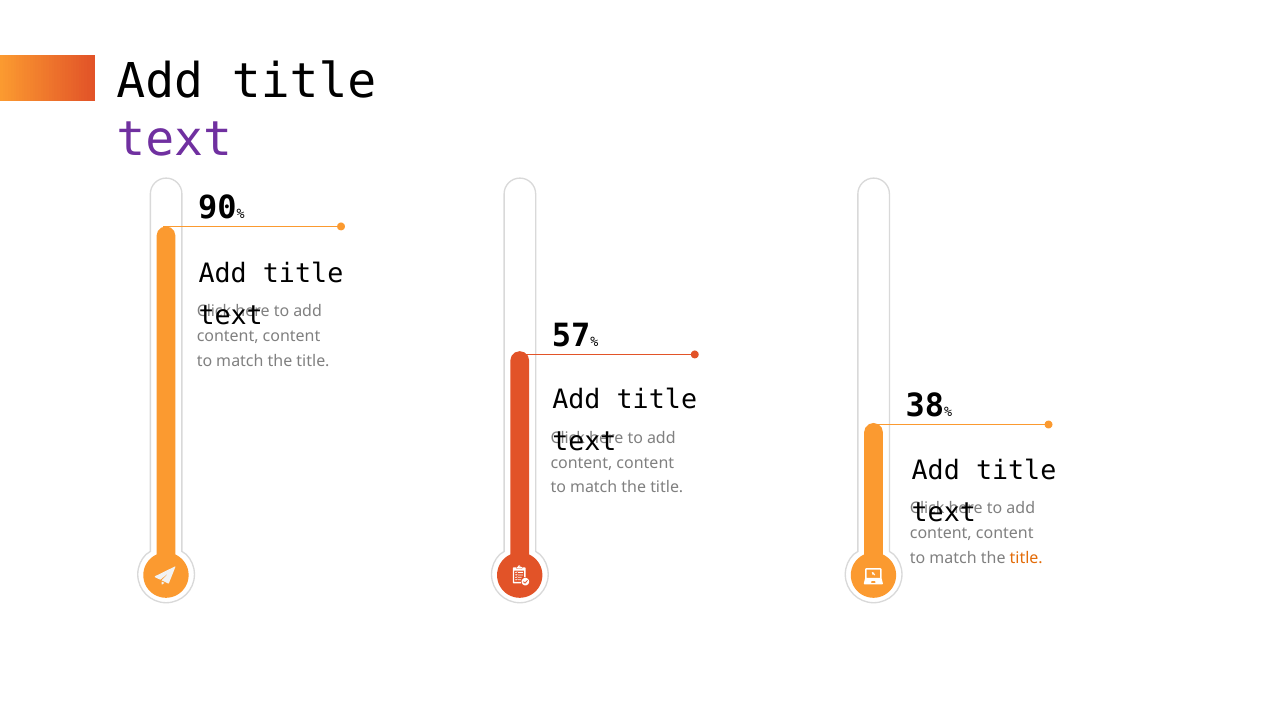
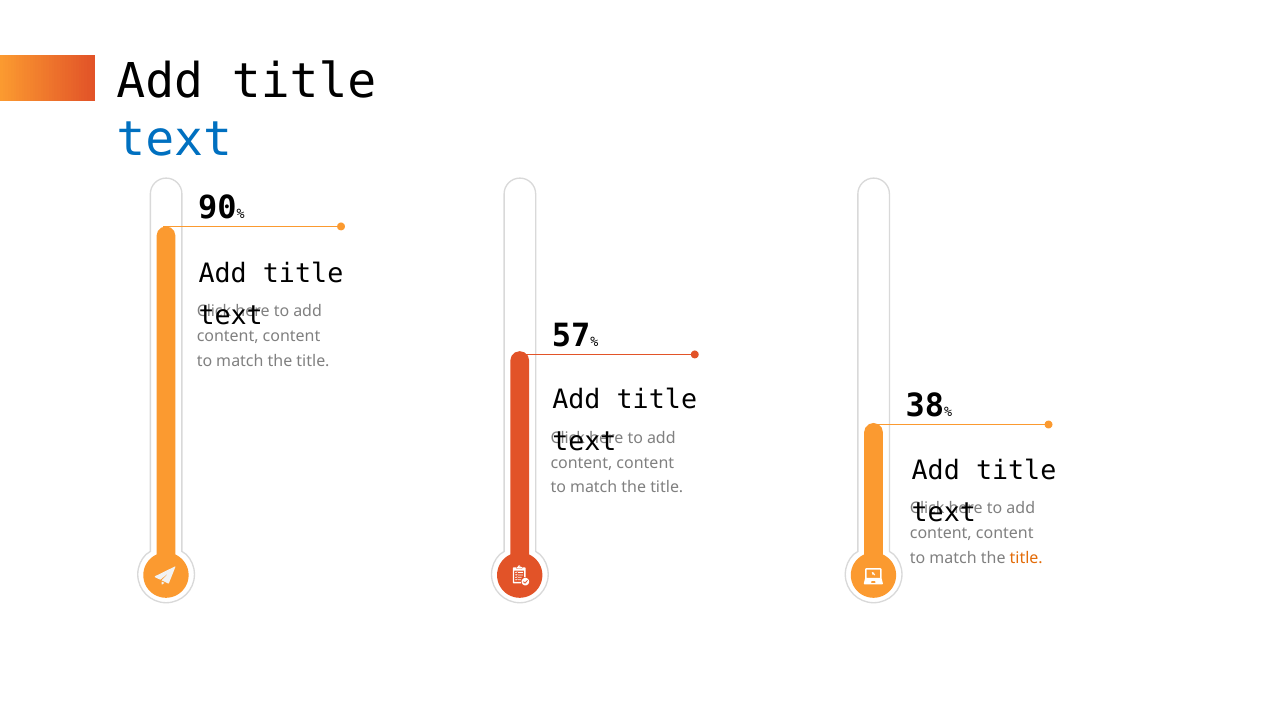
text colour: purple -> blue (174, 140)
